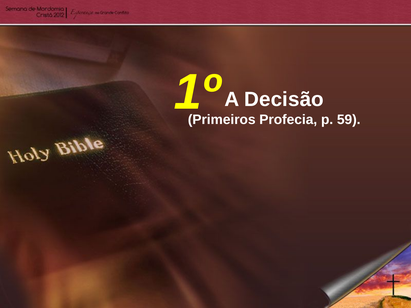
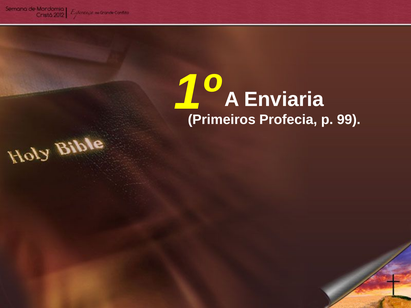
Decisão: Decisão -> Enviaria (284, 100)
59: 59 -> 99 (349, 120)
